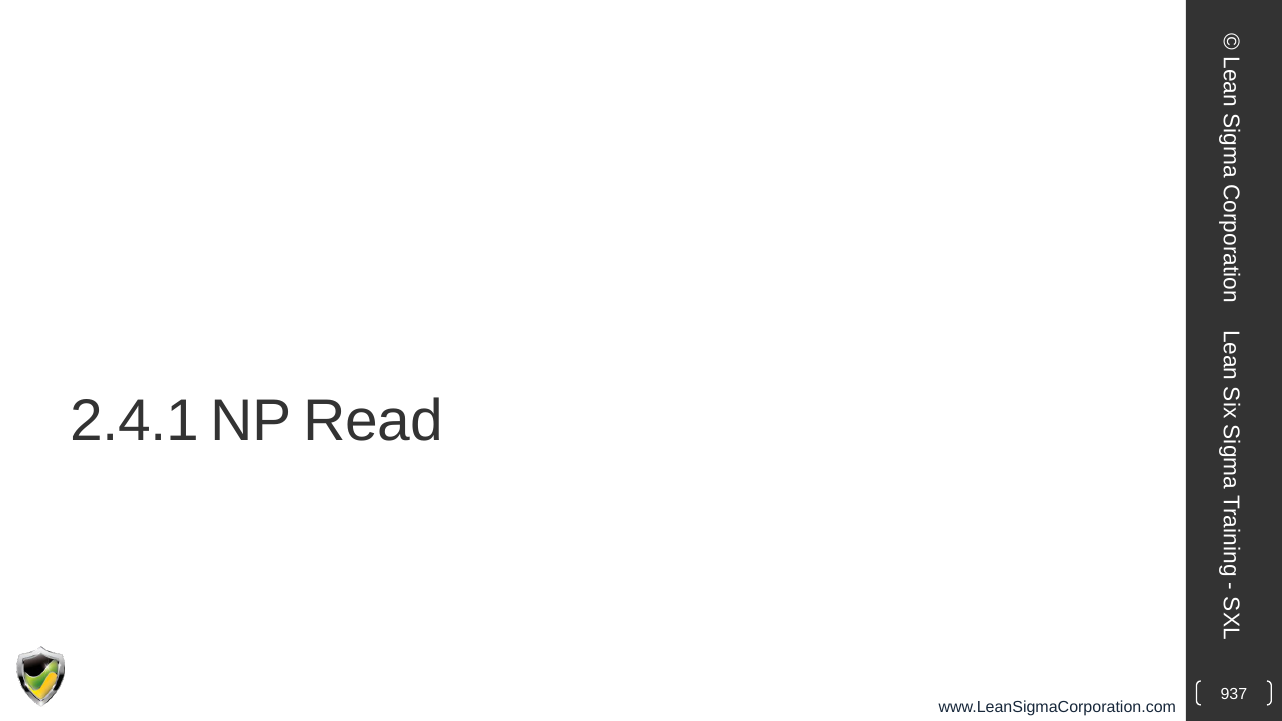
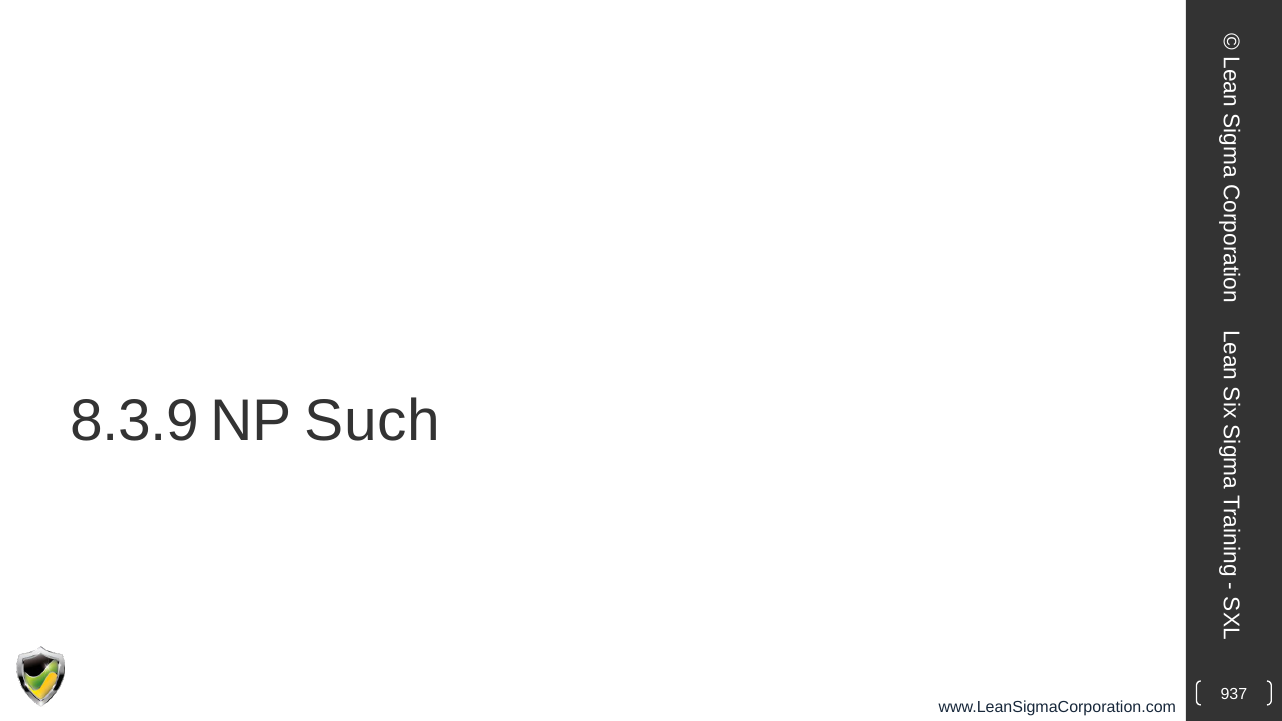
2.4.1: 2.4.1 -> 8.3.9 (135, 421)
Read: Read -> Such (373, 421)
